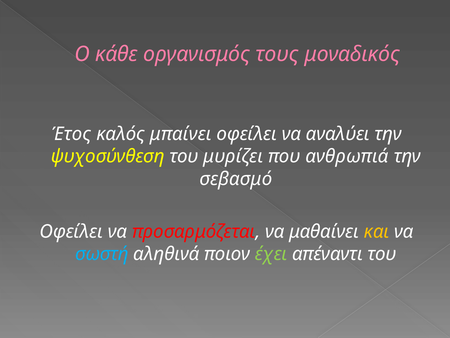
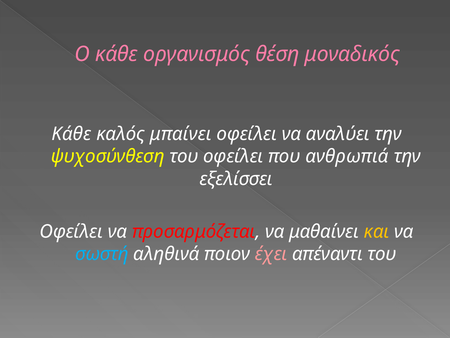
τους: τους -> θέση (277, 54)
Έτος: Έτος -> Κάθε (71, 134)
του μυρίζει: μυρίζει -> οφείλει (233, 156)
σεβασμό: σεβασμό -> εξελίσσει (236, 179)
έχει colour: light green -> pink (271, 254)
